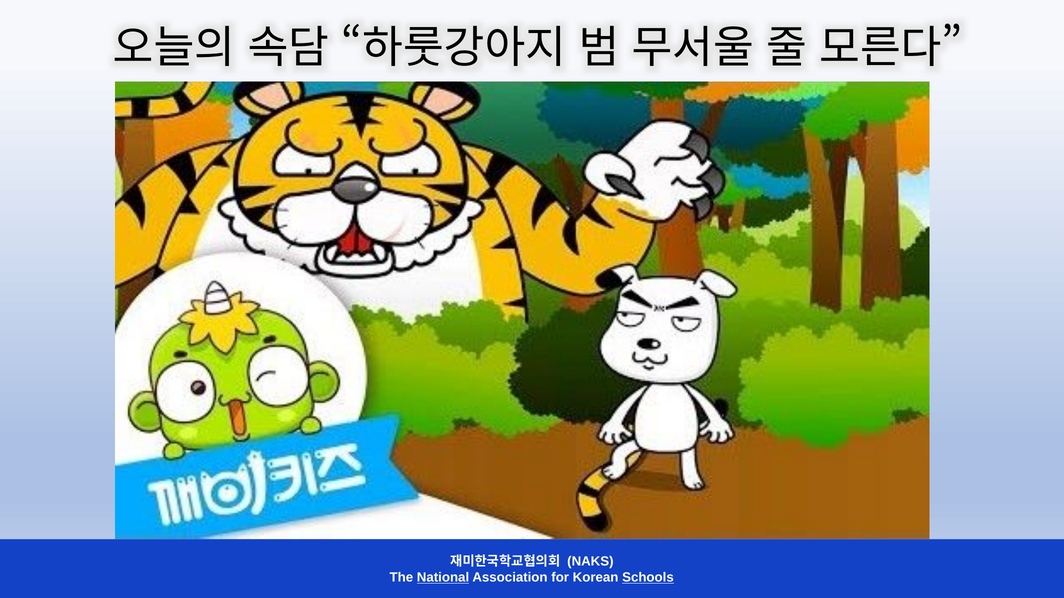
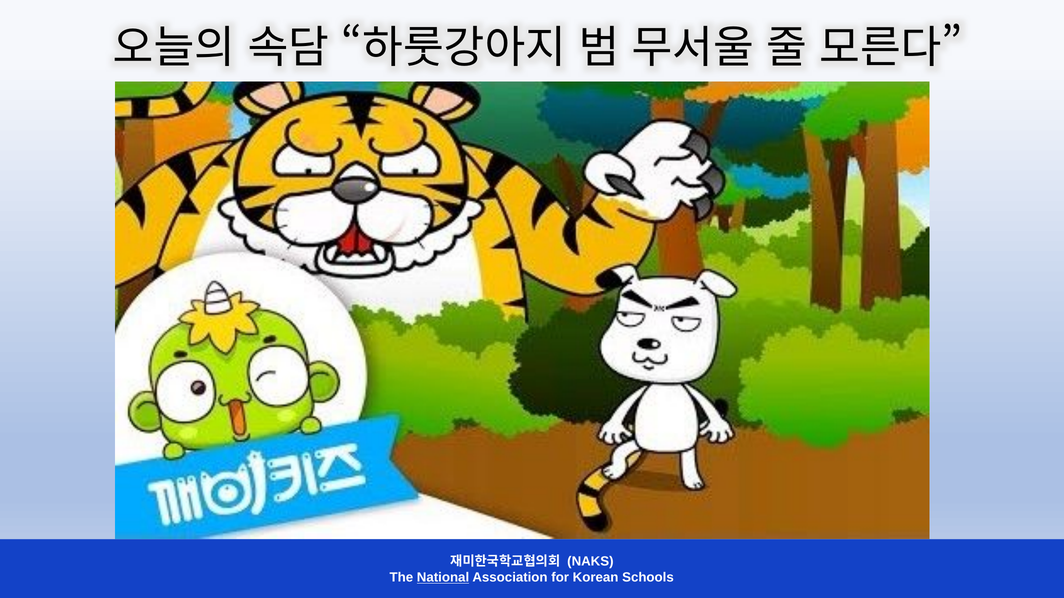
Schools underline: present -> none (648, 578)
